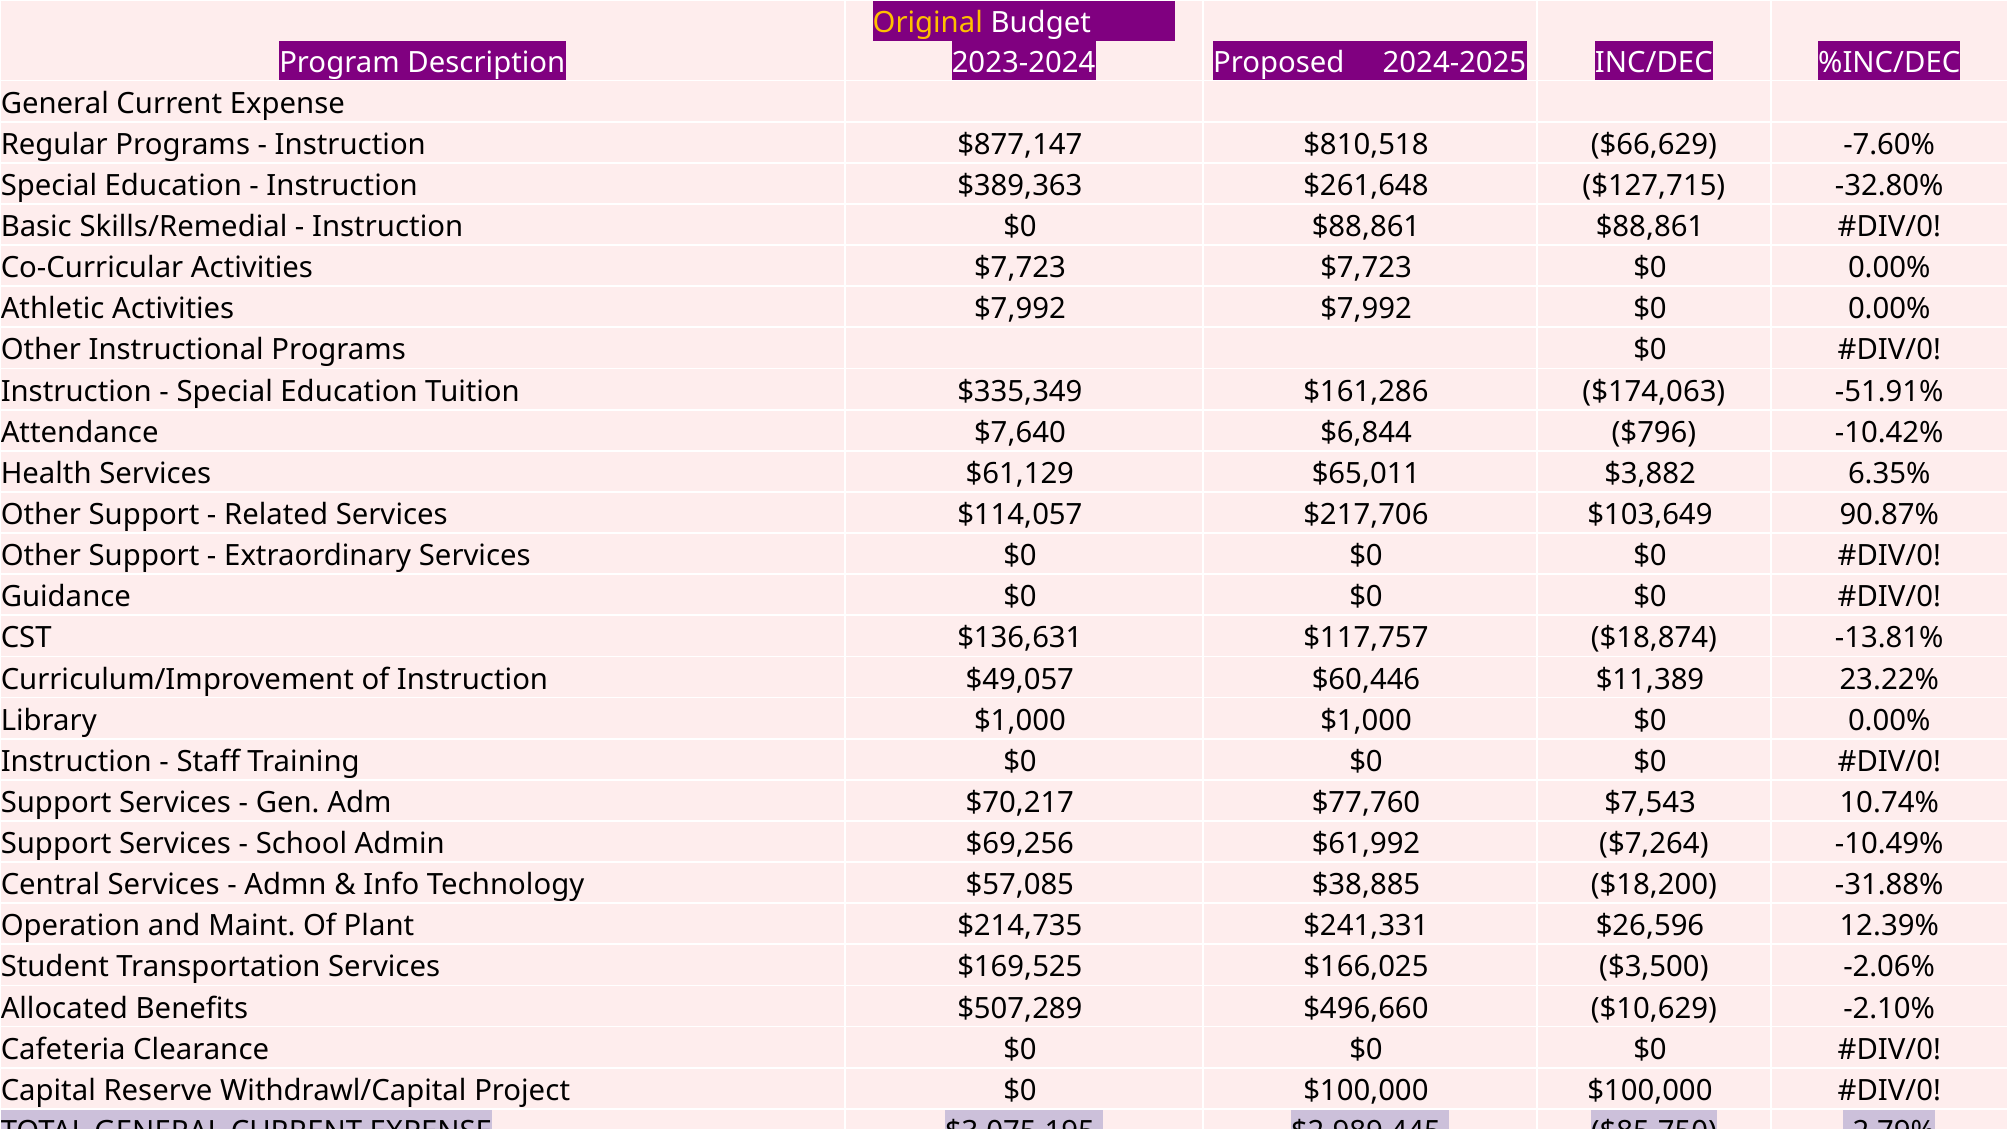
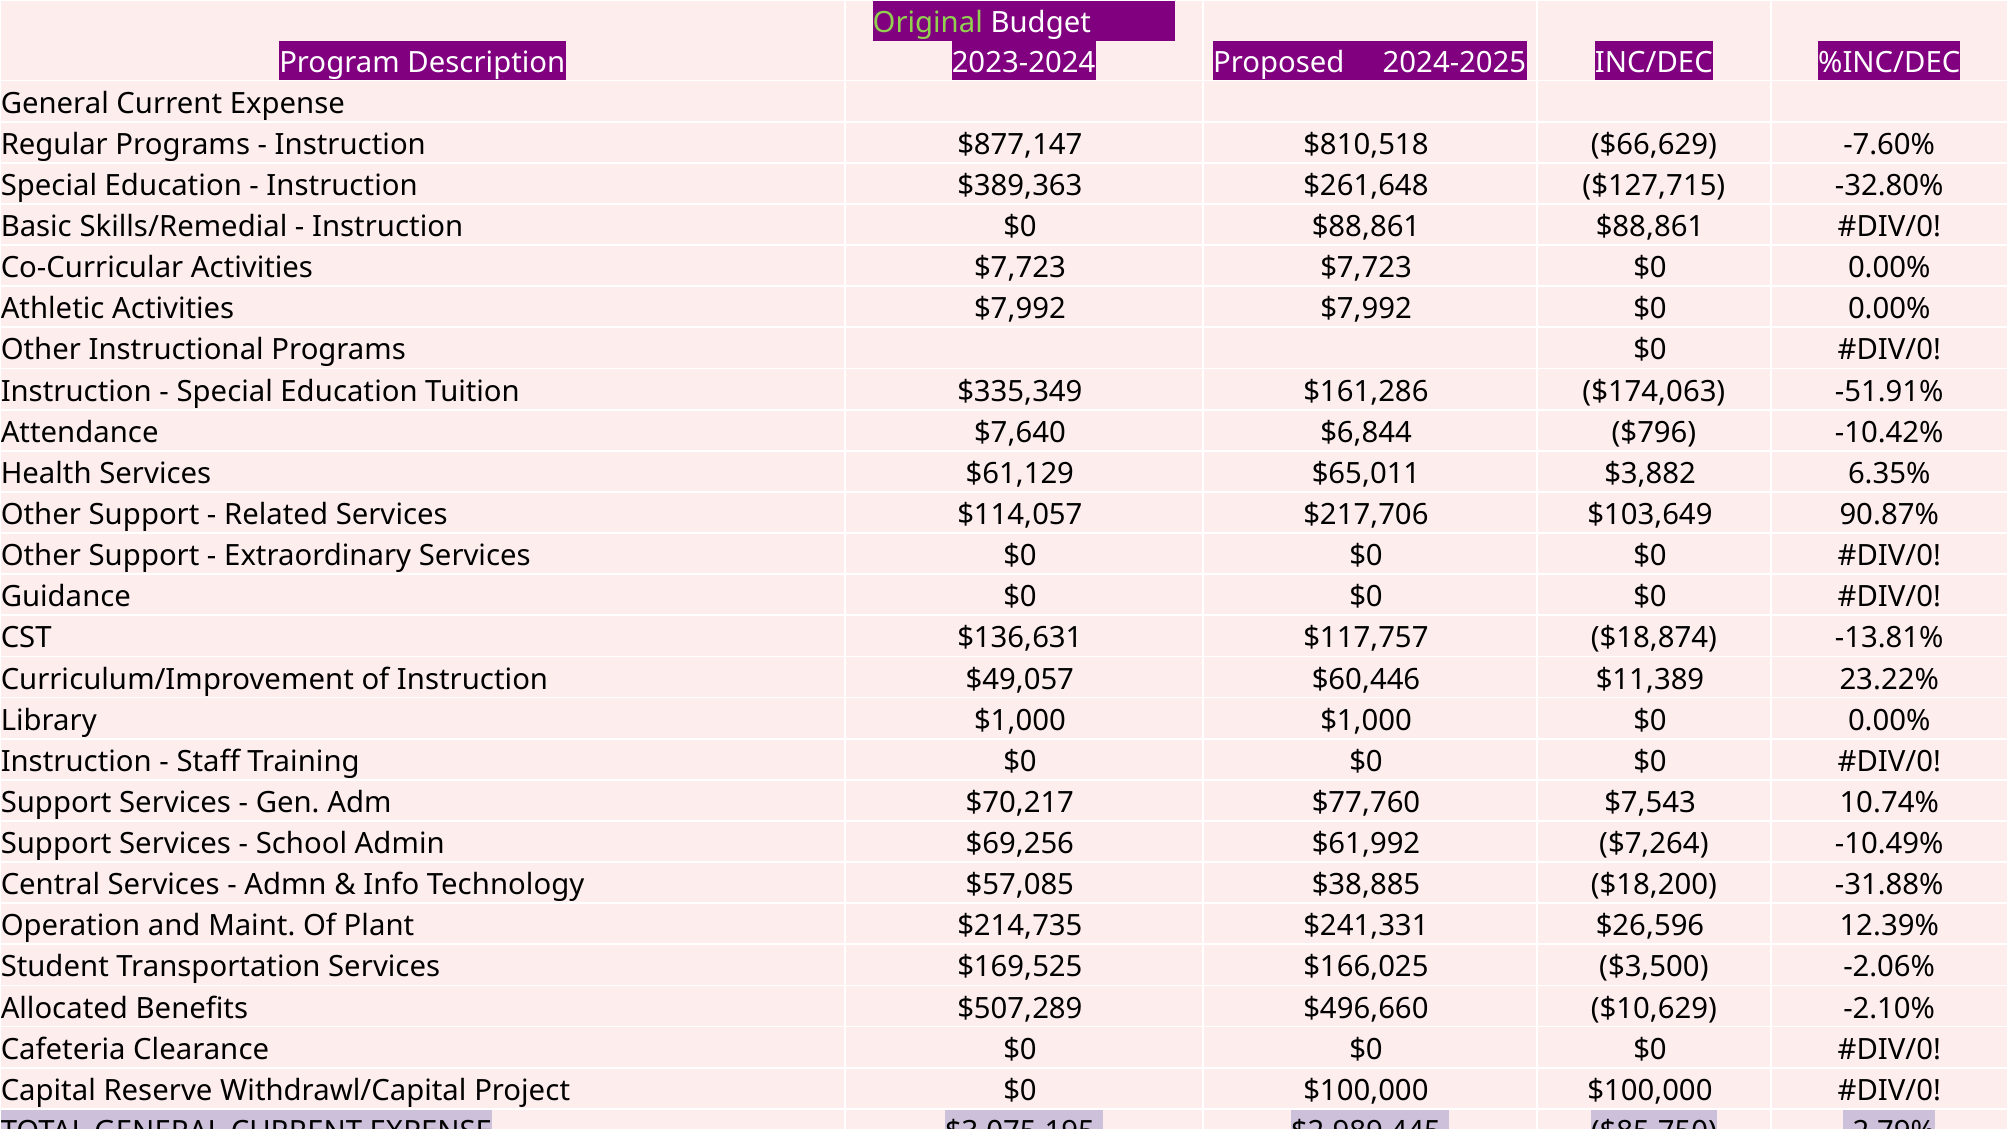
Original colour: yellow -> light green (928, 23)
